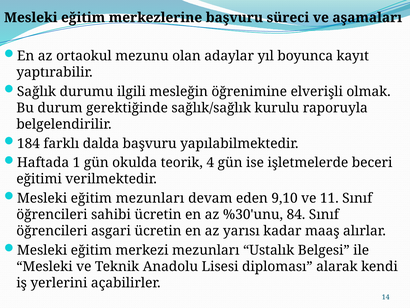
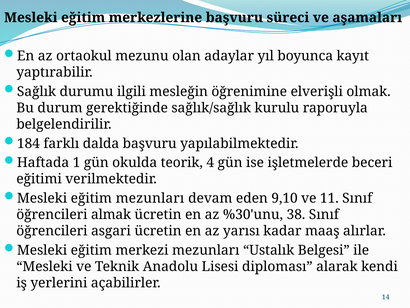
sahibi: sahibi -> almak (111, 214)
84: 84 -> 38 (296, 214)
